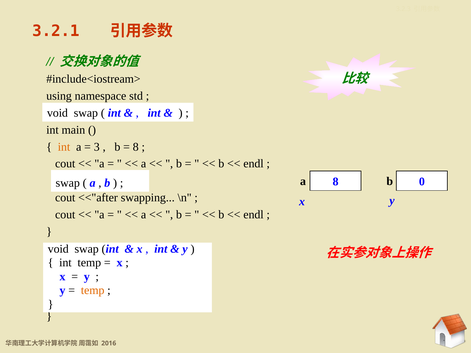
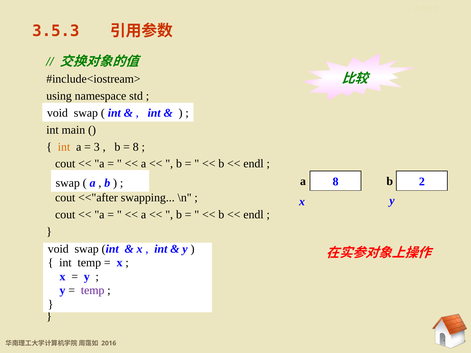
3.2.1: 3.2.1 -> 3.5.3 (56, 31)
0: 0 -> 2 (422, 182)
temp colour: orange -> purple (93, 291)
